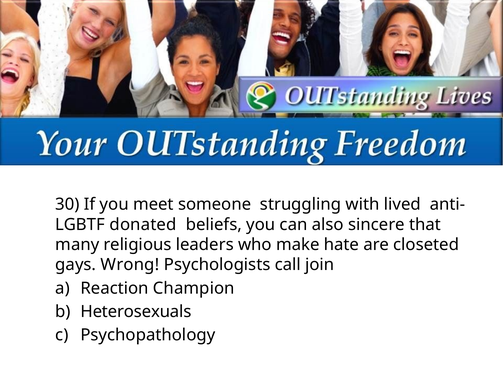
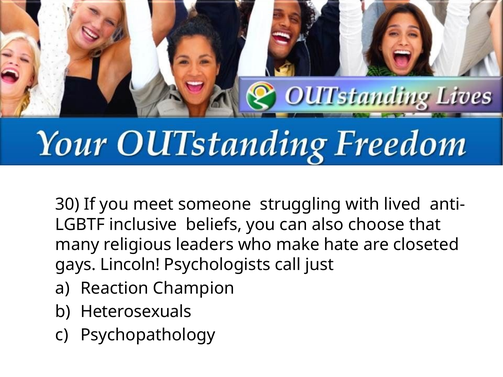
donated: donated -> inclusive (143, 225)
sincere: sincere -> choose (376, 225)
Wrong: Wrong -> Lincoln (130, 265)
join: join -> just (320, 265)
